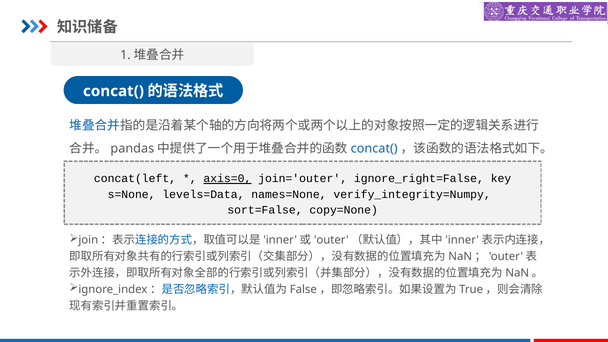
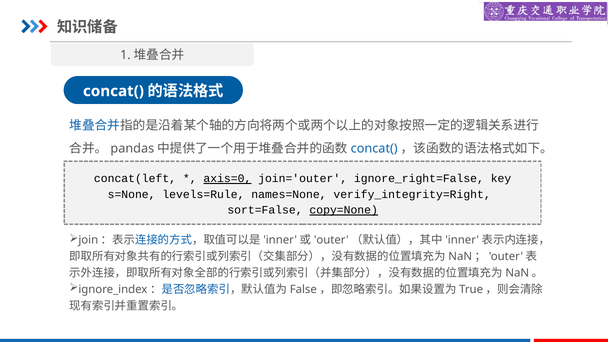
levels=Data: levels=Data -> levels=Rule (203, 194)
verify_integrity=Numpy: verify_integrity=Numpy -> verify_integrity=Right (412, 194)
copy=None underline: none -> present (344, 210)
